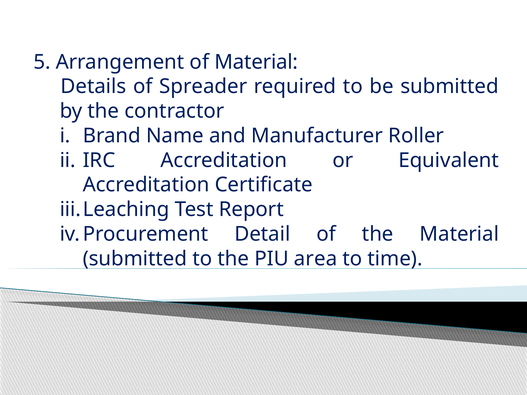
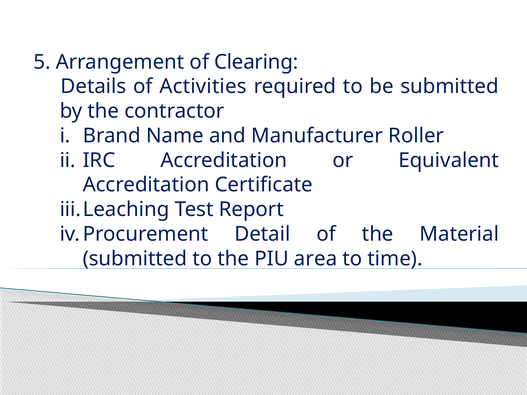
of Material: Material -> Clearing (256, 62)
Spreader: Spreader -> Activities (203, 87)
